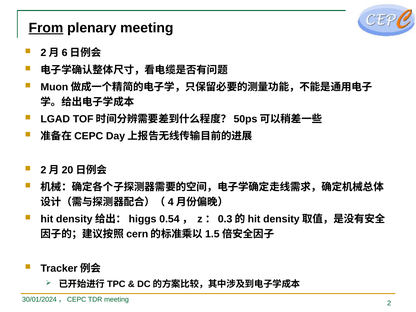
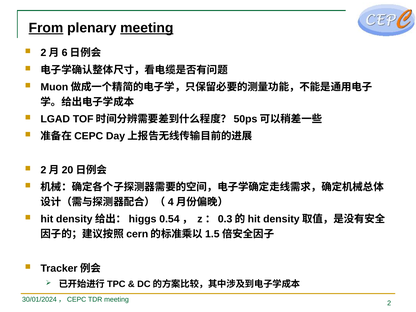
meeting underline: none -> present (147, 28)
